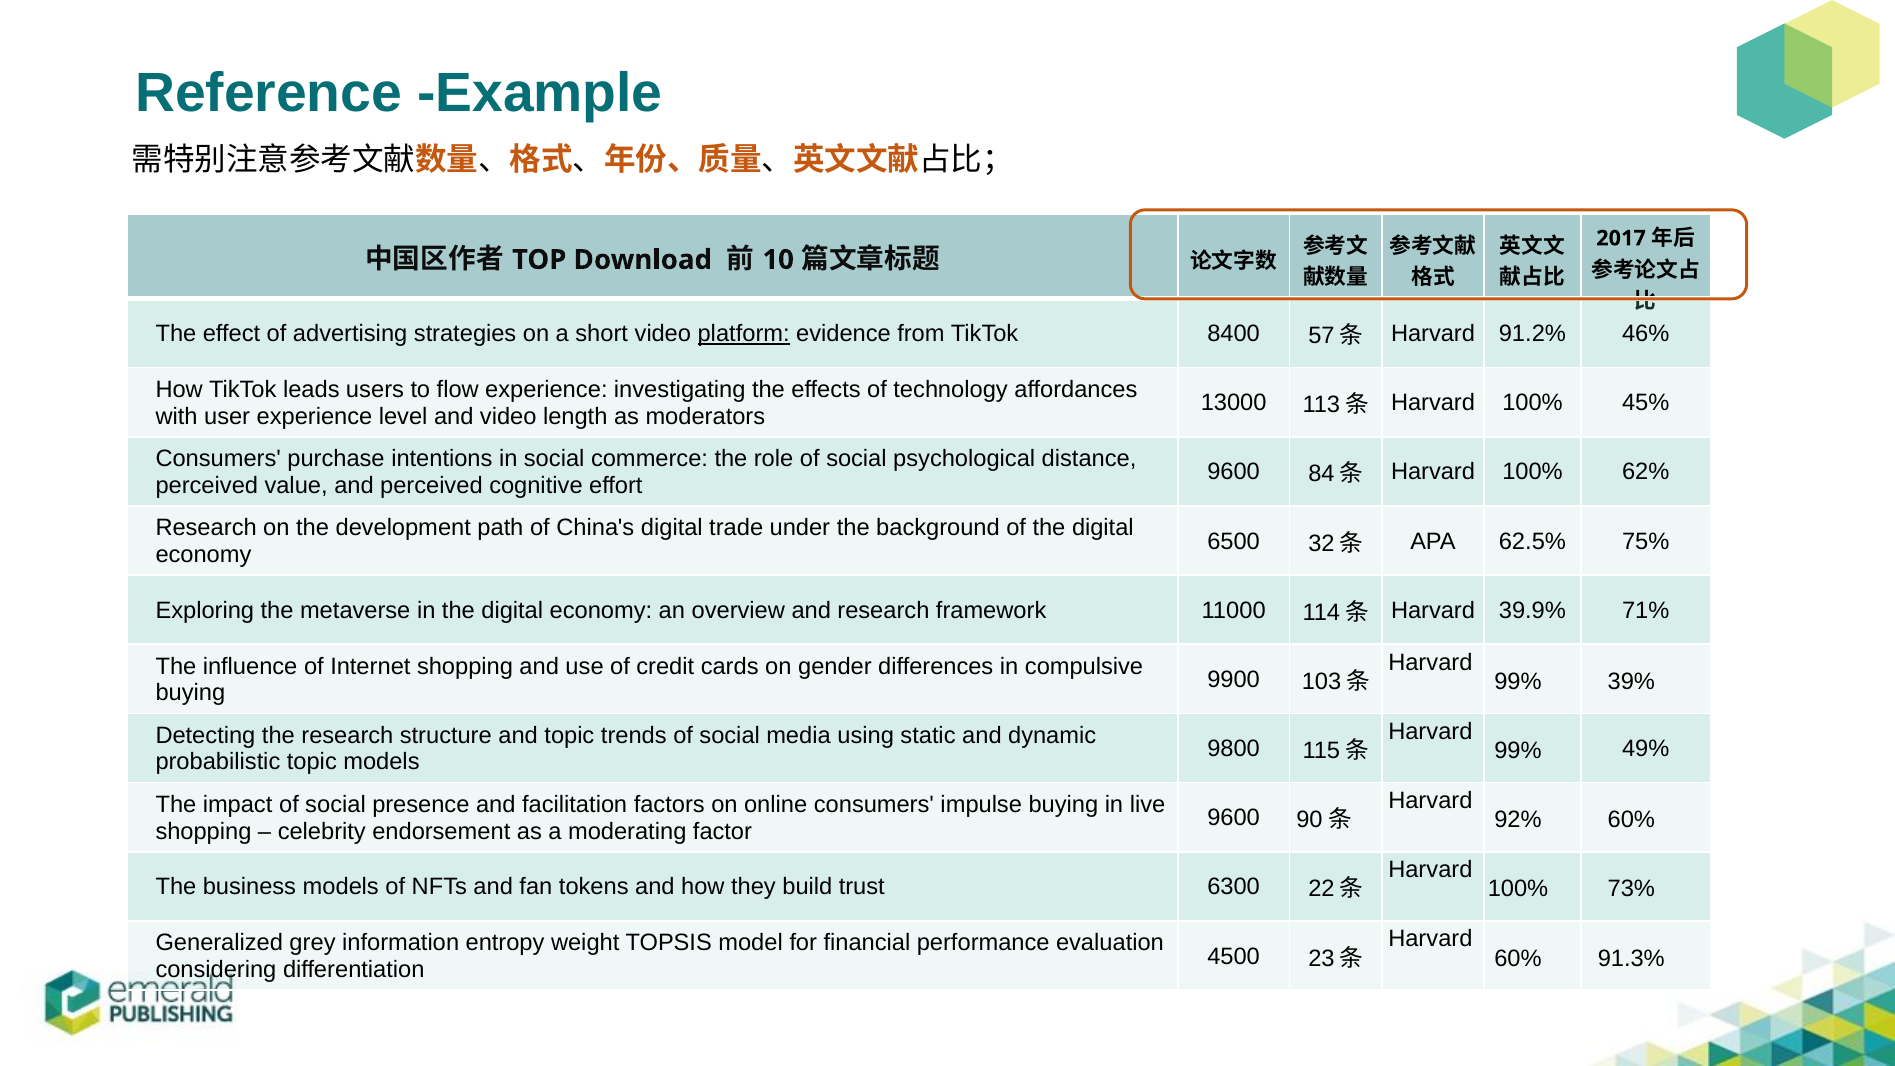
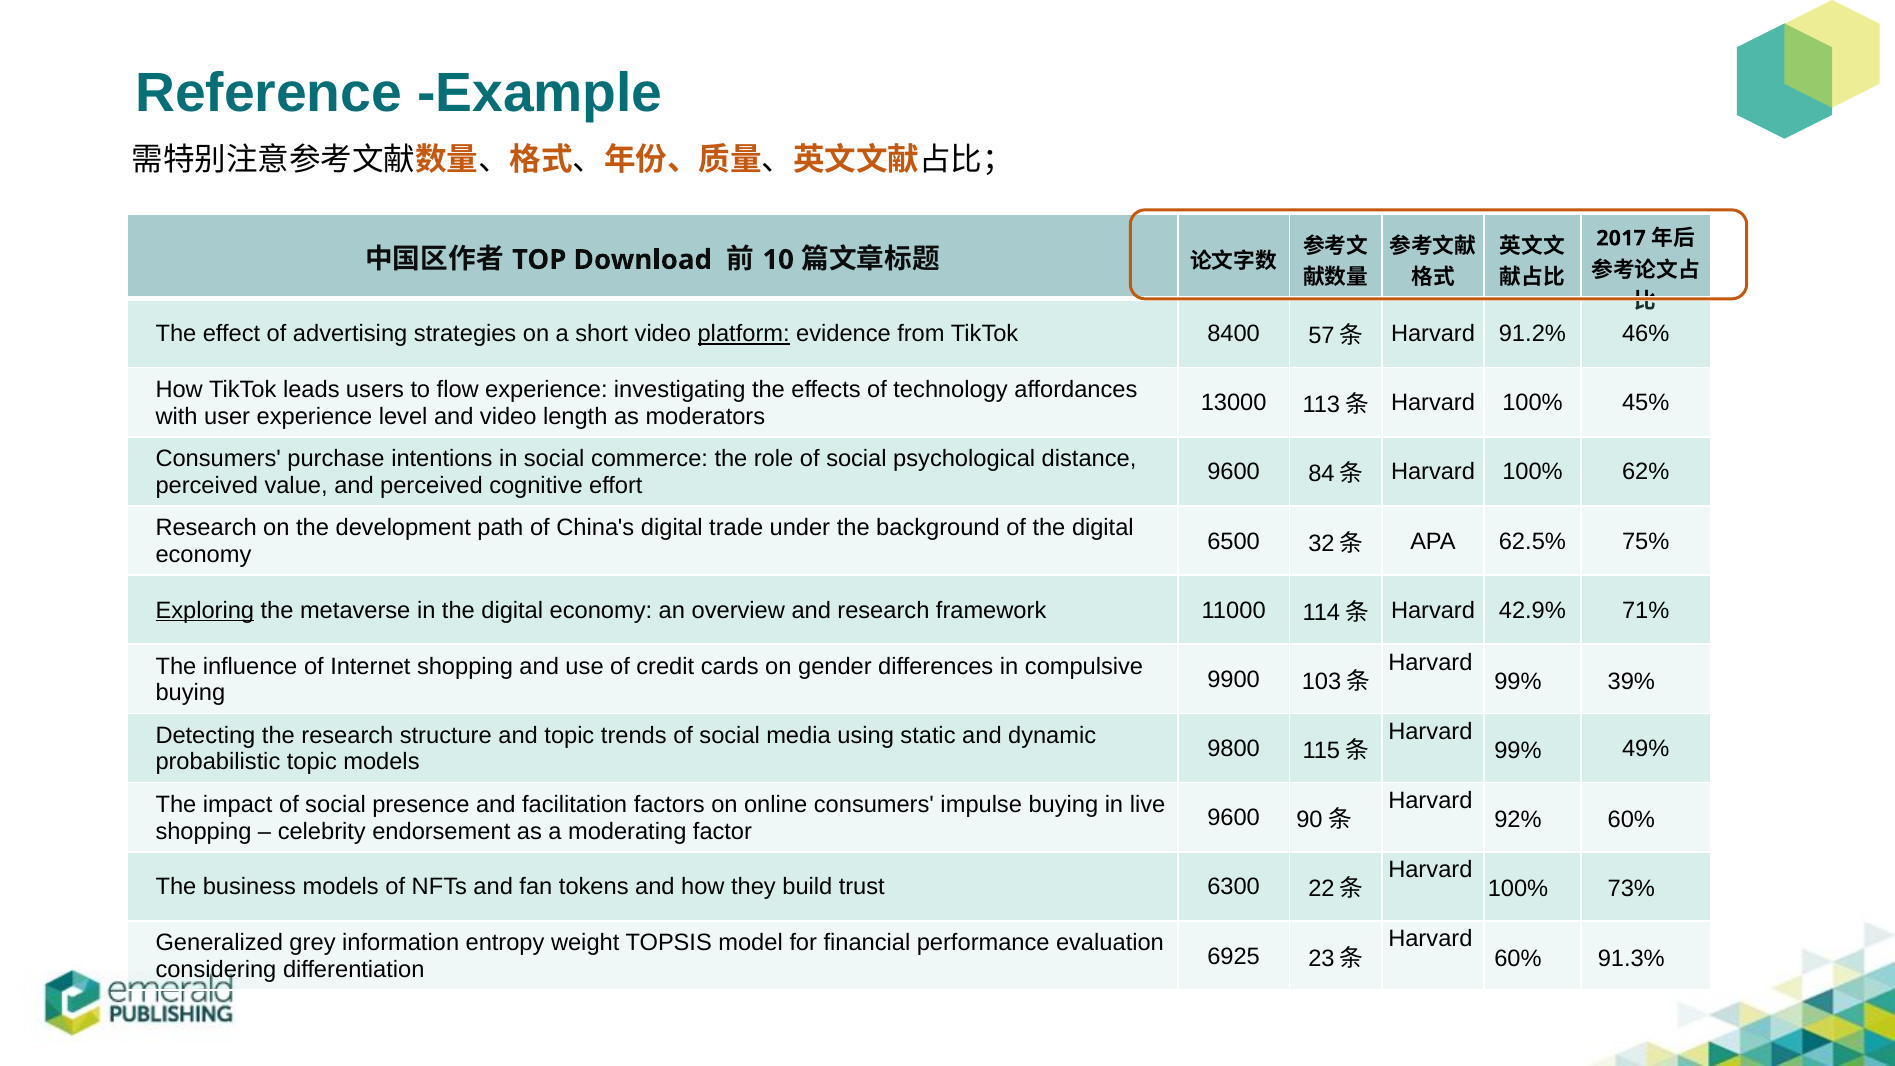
Exploring underline: none -> present (205, 610)
39.9%: 39.9% -> 42.9% (1532, 610)
4500: 4500 -> 6925 (1234, 956)
